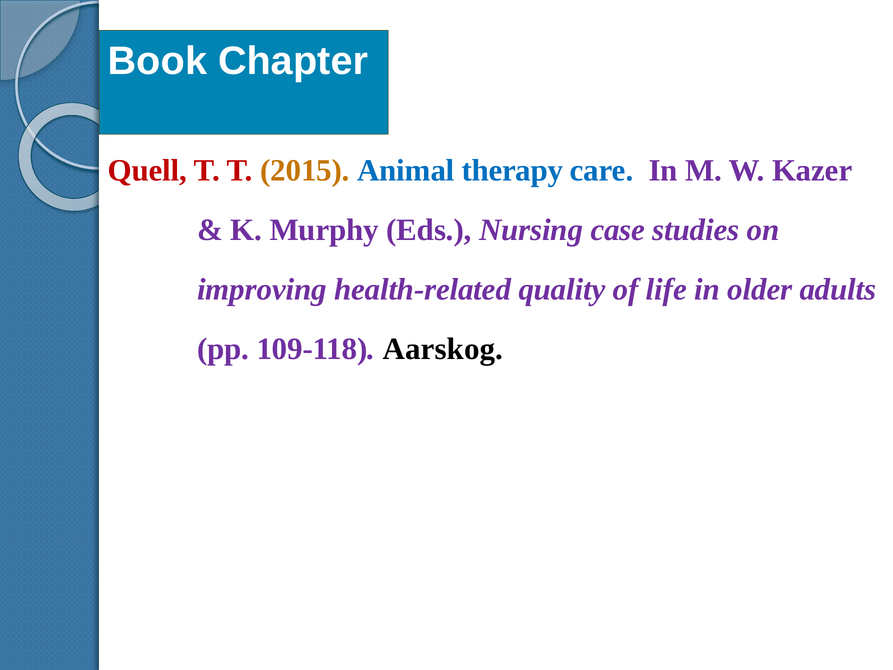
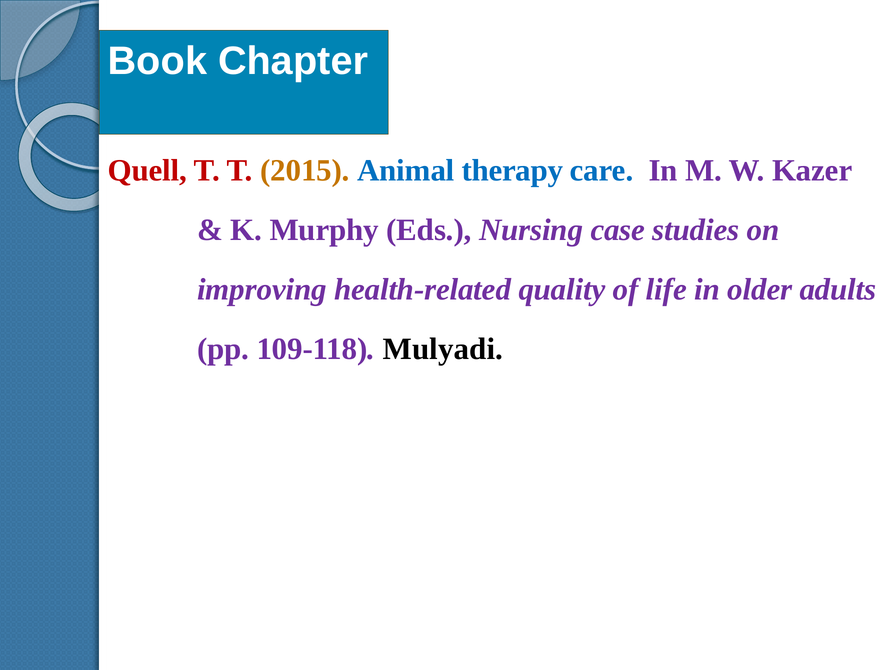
Aarskog: Aarskog -> Mulyadi (443, 349)
